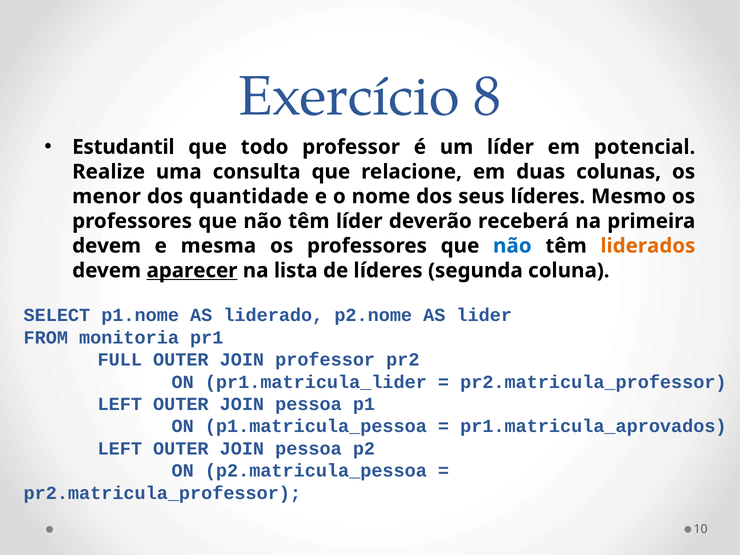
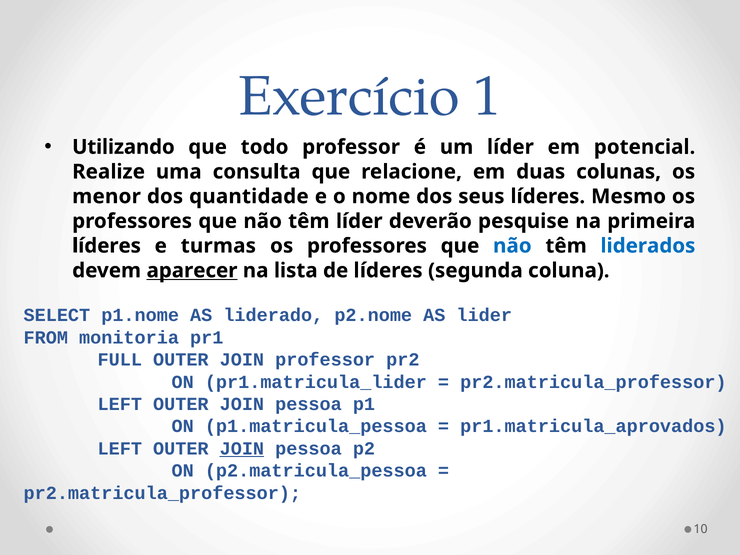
8: 8 -> 1 (487, 96)
Estudantil: Estudantil -> Utilizando (123, 147)
receberá: receberá -> pesquise (524, 221)
devem: devem -> líderes (107, 246)
mesma: mesma -> turmas (218, 246)
liderados colour: orange -> blue (648, 246)
JOIN underline: none -> present (242, 449)
